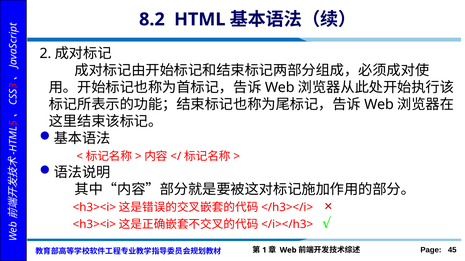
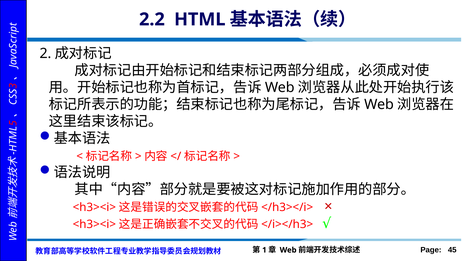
8.2: 8.2 -> 2.2 (152, 19)
